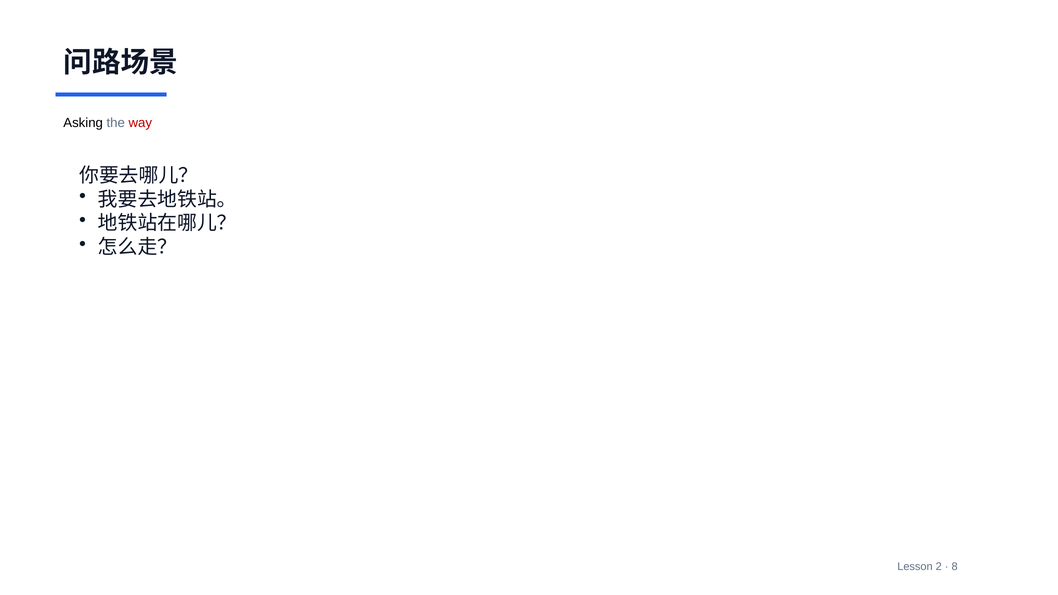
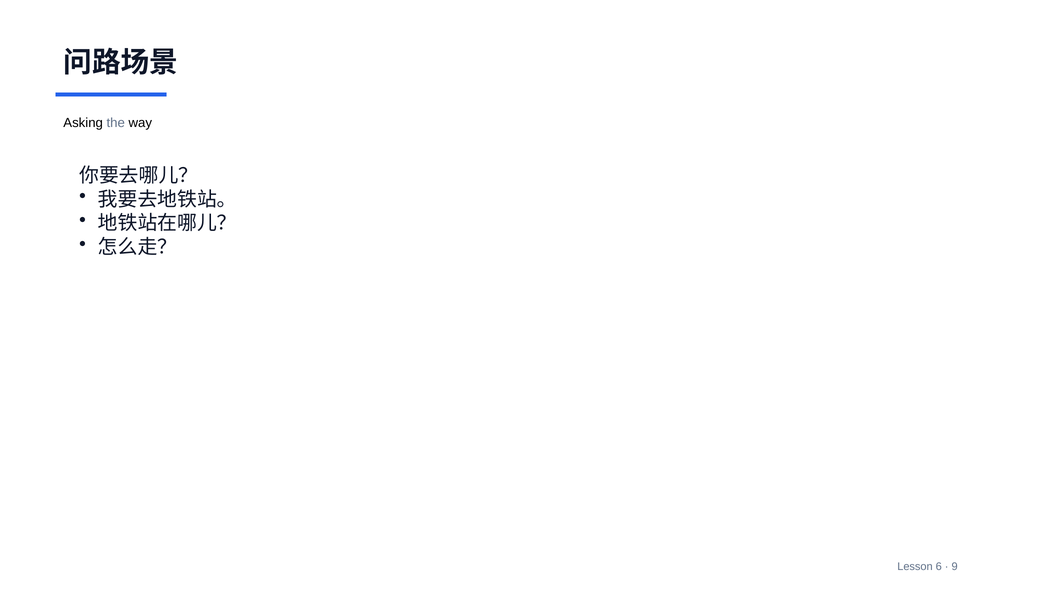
way colour: red -> black (140, 123)
2: 2 -> 6 (939, 567)
8: 8 -> 9 (955, 567)
